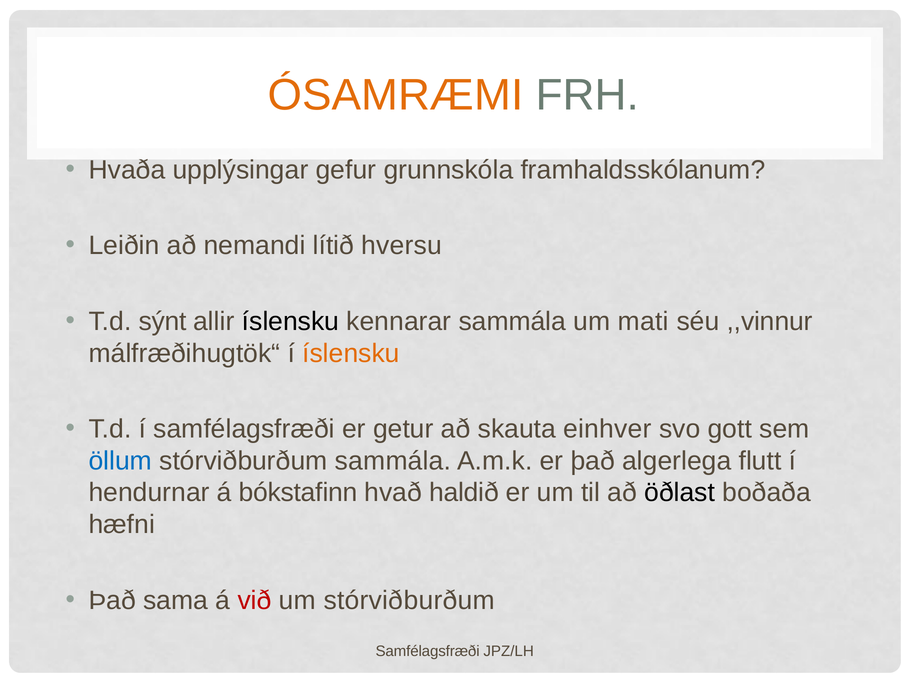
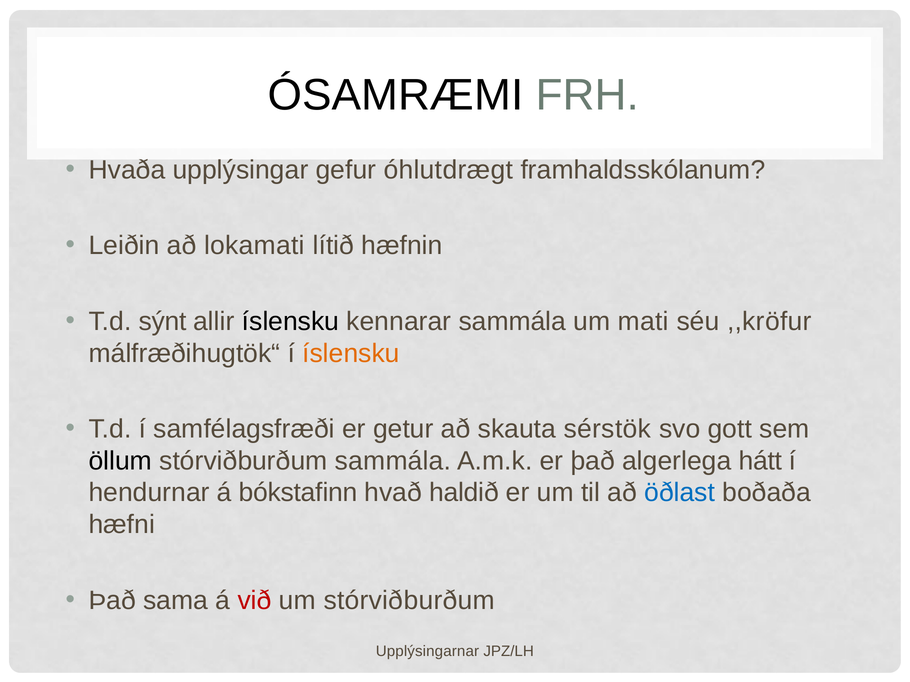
ÓSAMRÆMI colour: orange -> black (396, 95)
grunnskóla: grunnskóla -> óhlutdrægt (448, 170)
nemandi: nemandi -> lokamati (254, 246)
hversu: hversu -> hæfnin (402, 246)
,,vinnur: ,,vinnur -> ,,kröfur (769, 322)
einhver: einhver -> sérstök (607, 429)
öllum colour: blue -> black (120, 461)
flutt: flutt -> hátt (760, 461)
öðlast colour: black -> blue (680, 493)
Samfélagsfræði: Samfélagsfræði -> Upplýsingarnar (427, 652)
